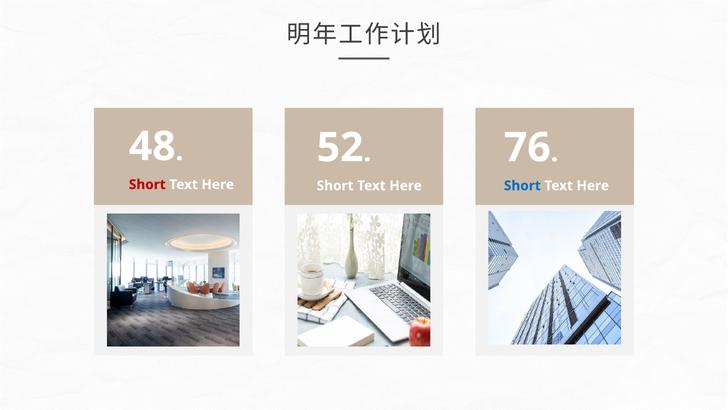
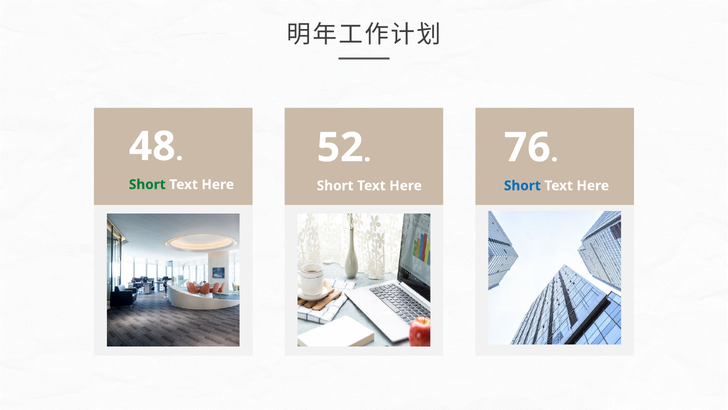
Short colour: red -> green (147, 184)
